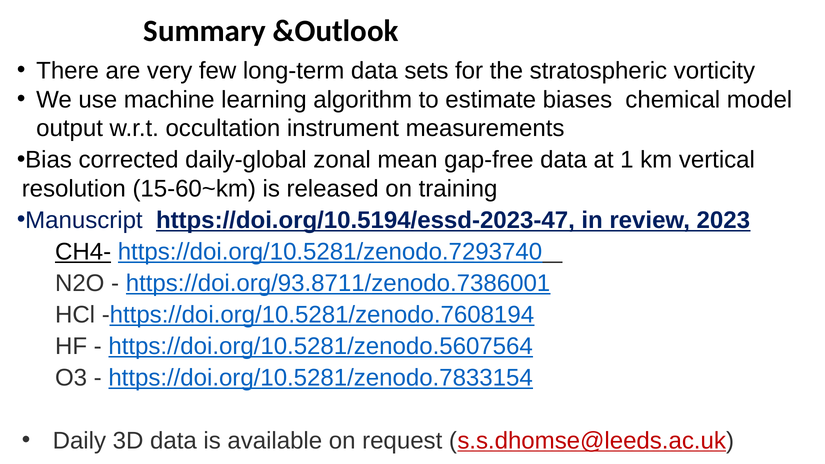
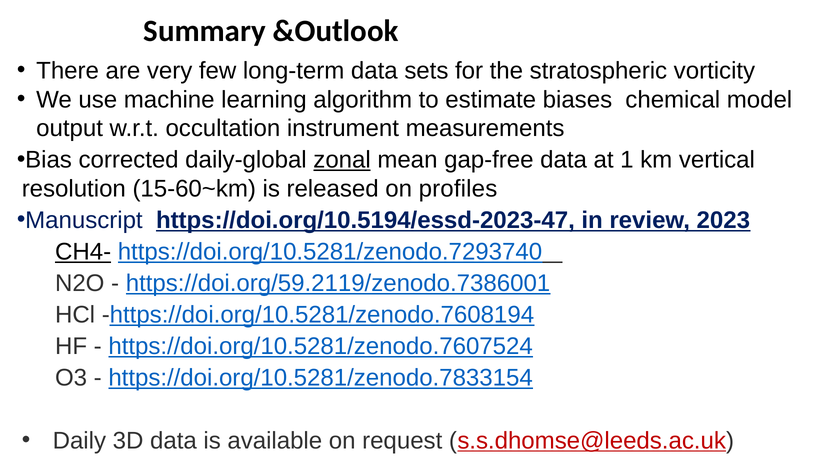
zonal underline: none -> present (342, 160)
training: training -> profiles (458, 189)
https://doi.org/93.8711/zenodo.7386001: https://doi.org/93.8711/zenodo.7386001 -> https://doi.org/59.2119/zenodo.7386001 (338, 283)
https://doi.org/10.5281/zenodo.5607564: https://doi.org/10.5281/zenodo.5607564 -> https://doi.org/10.5281/zenodo.7607524 (321, 346)
